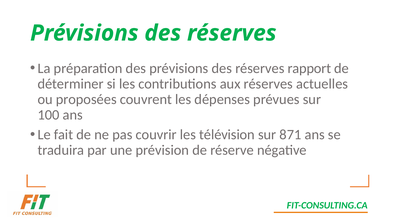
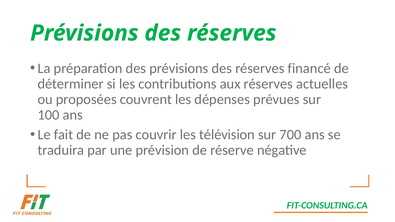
rapport: rapport -> financé (309, 68)
871: 871 -> 700 (290, 135)
